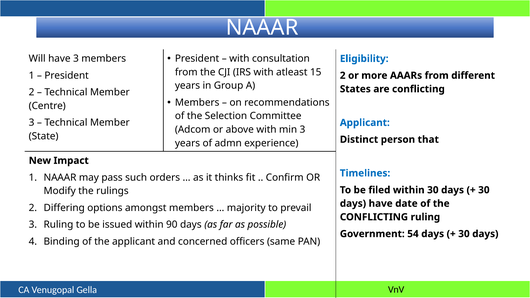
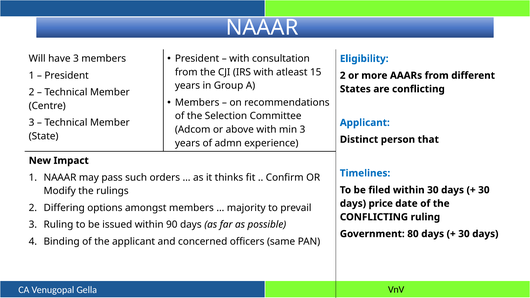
days have: have -> price (381, 204)
54: 54 -> 80 (413, 234)
